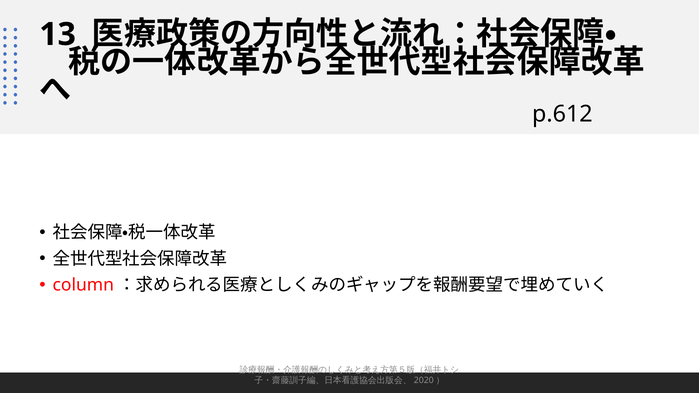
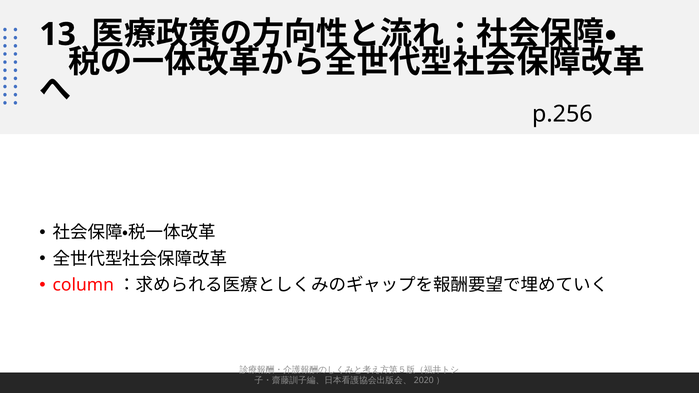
p.612: p.612 -> p.256 (562, 114)
